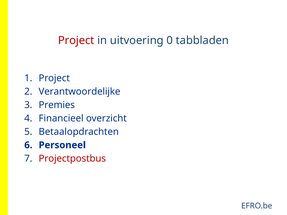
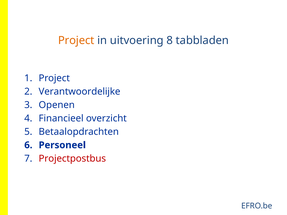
Project colour: red -> orange (76, 40)
0: 0 -> 8 (170, 40)
Premies: Premies -> Openen (57, 105)
